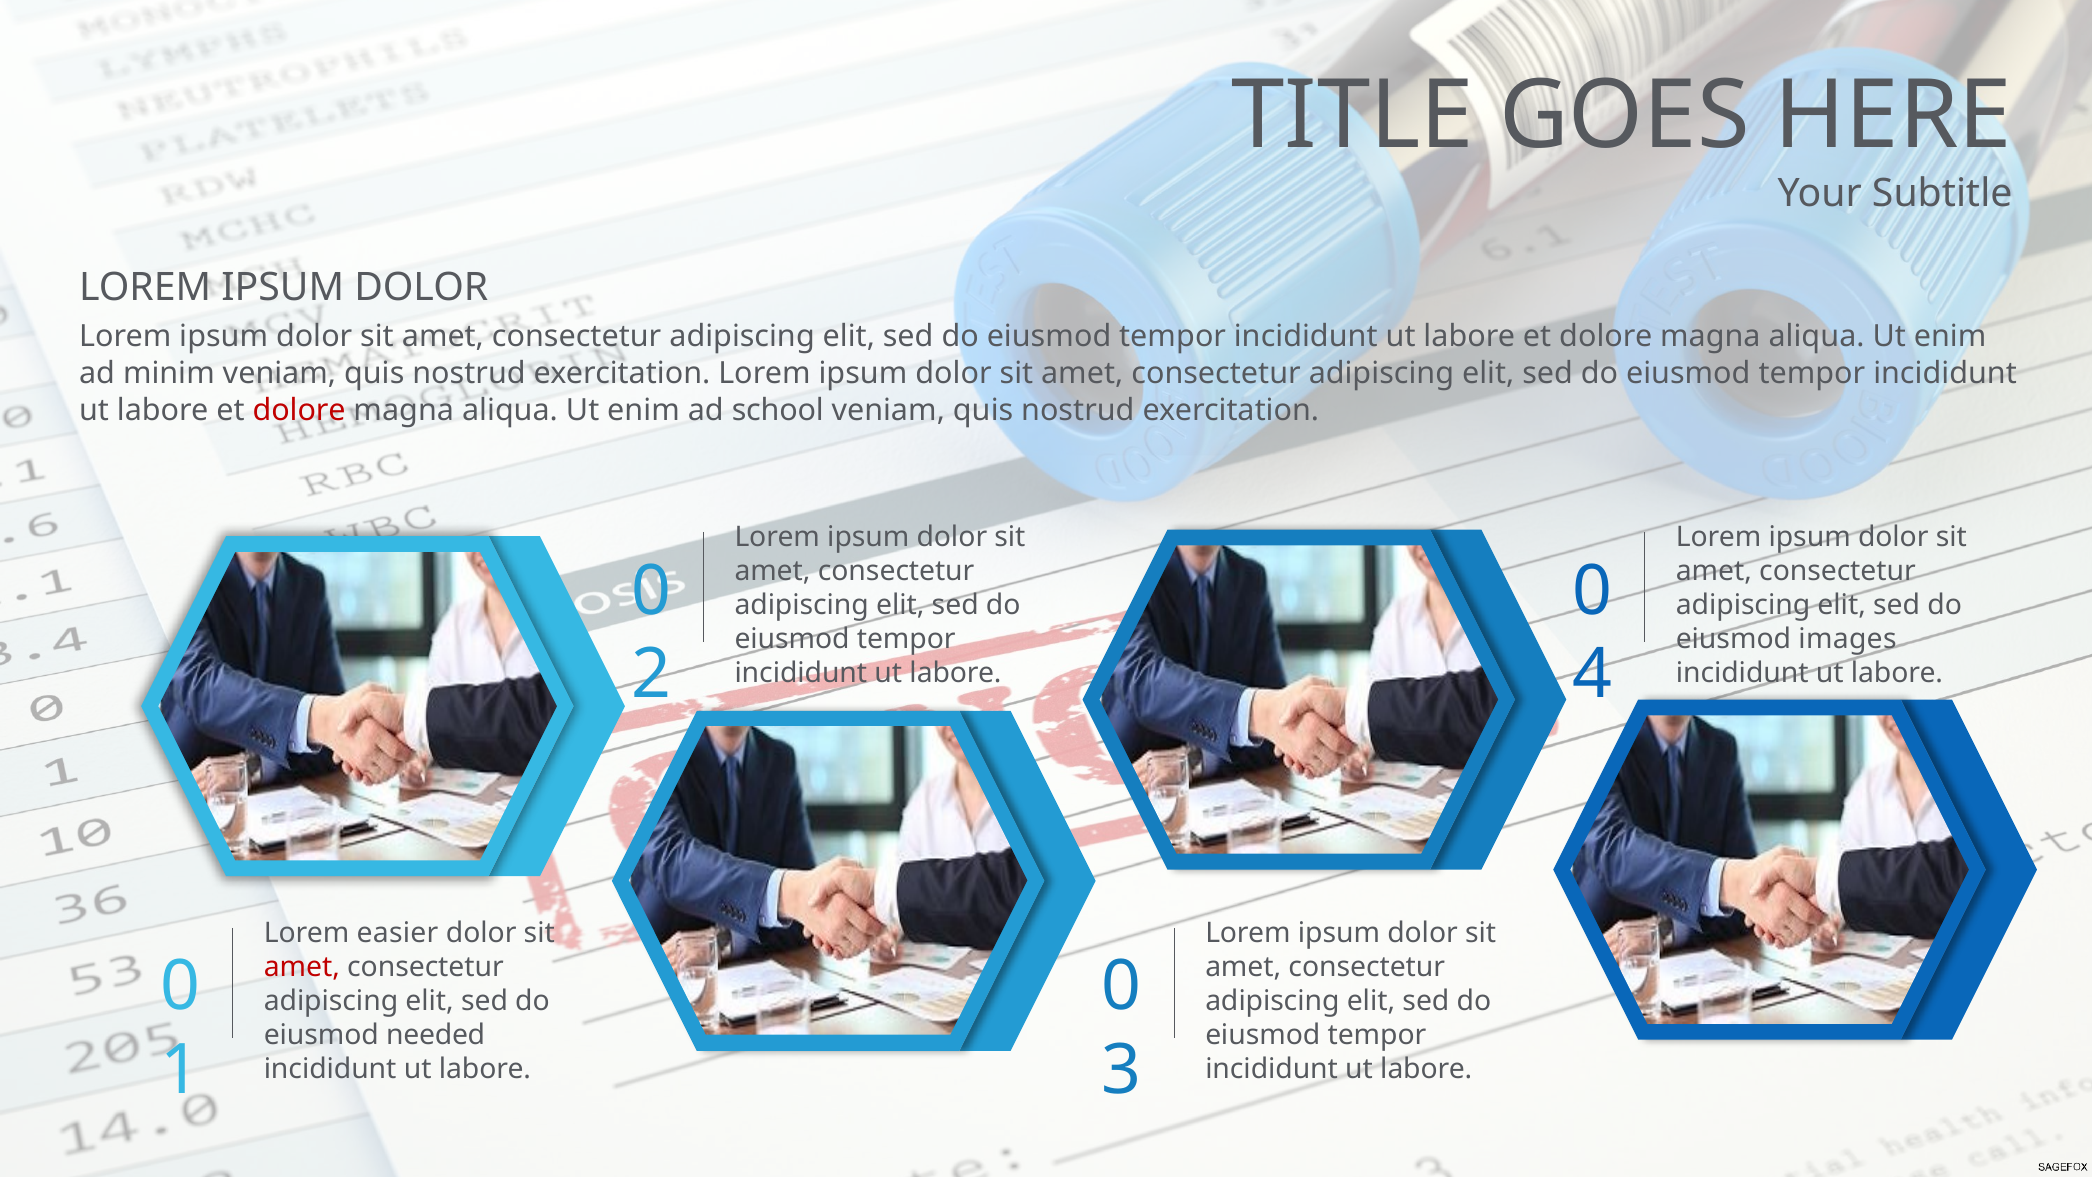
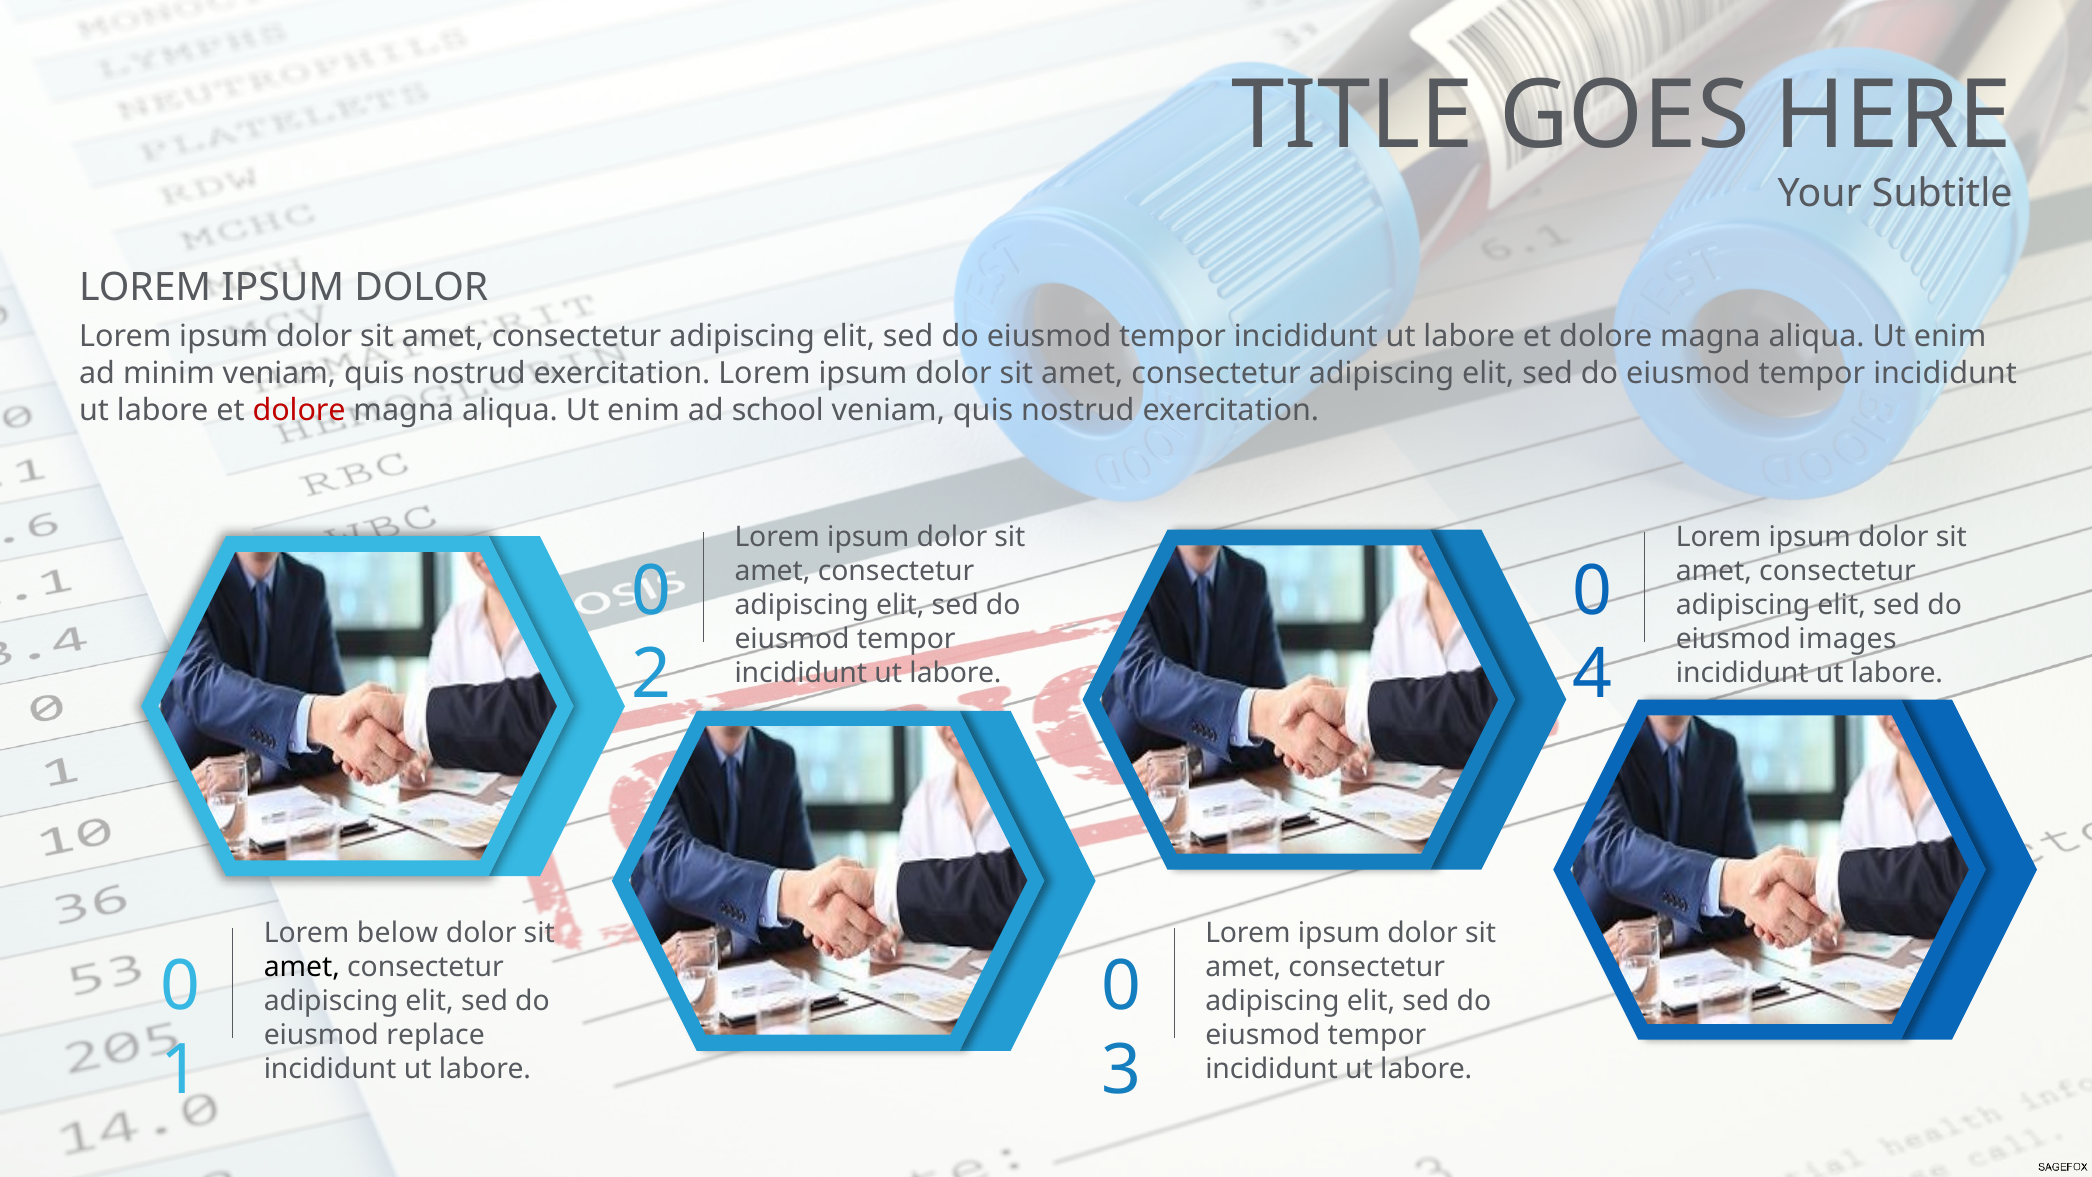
easier: easier -> below (397, 933)
amet colour: red -> black (302, 967)
needed: needed -> replace (436, 1035)
